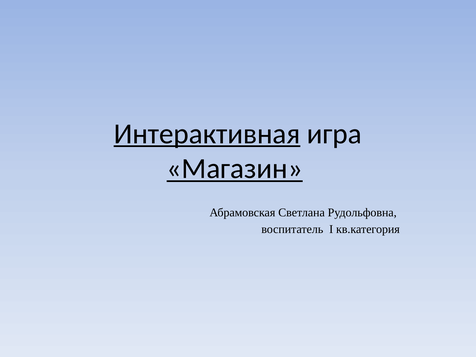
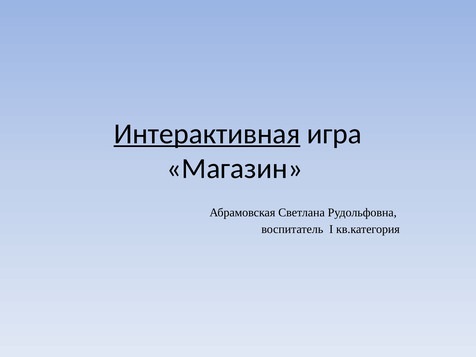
Магазин underline: present -> none (235, 169)
